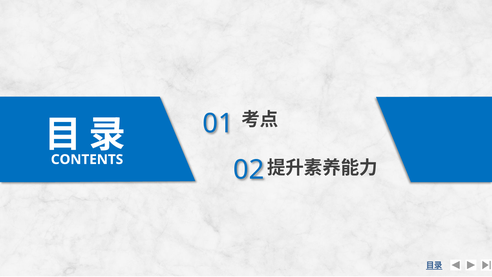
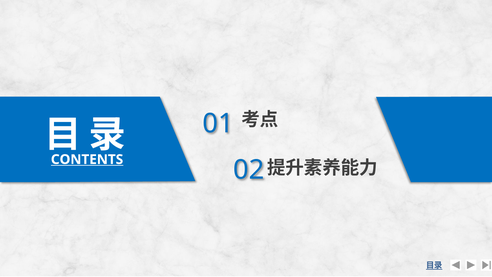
CONTENTS underline: none -> present (87, 159)
